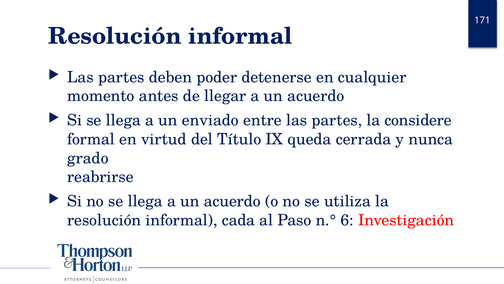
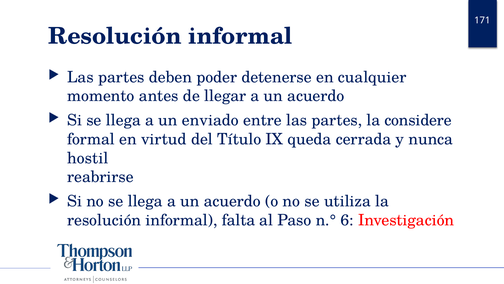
grado: grado -> hostil (88, 158)
cada: cada -> falta (238, 220)
